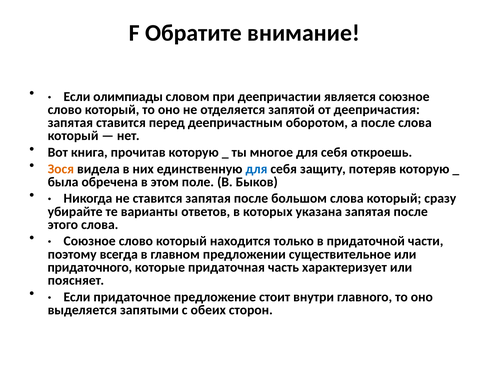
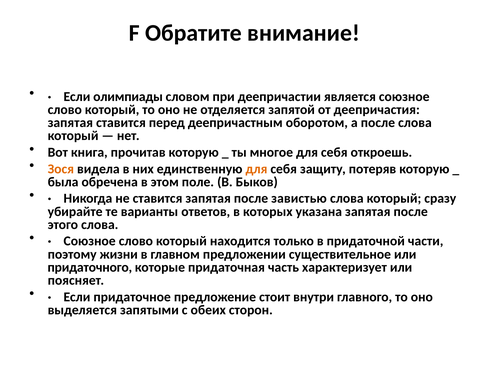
для colour: blue -> orange (256, 169)
большом: большом -> завистью (299, 198)
всегда: всегда -> жизни (119, 254)
